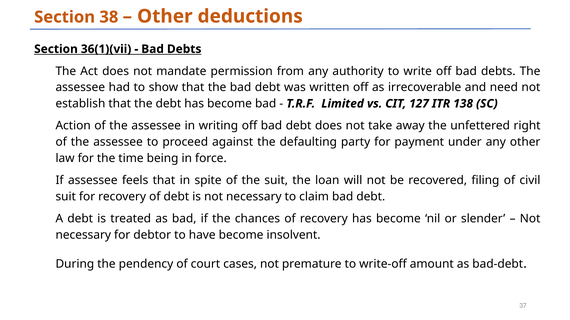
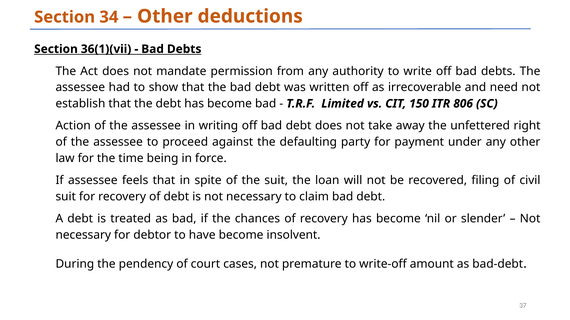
38: 38 -> 34 (109, 17)
127: 127 -> 150 (419, 104)
138: 138 -> 806 (463, 104)
